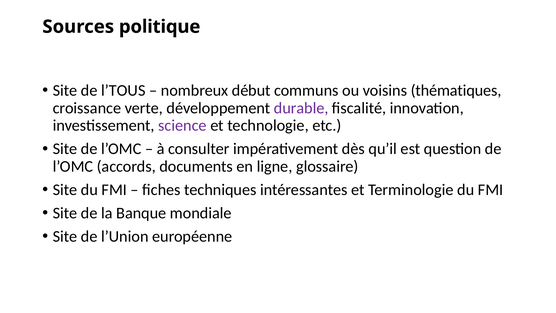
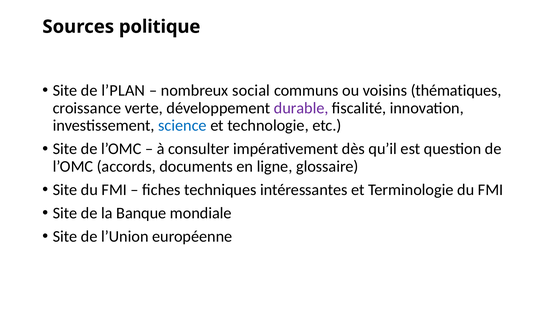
l’TOUS: l’TOUS -> l’PLAN (123, 90)
début: début -> social (251, 90)
science colour: purple -> blue (183, 126)
